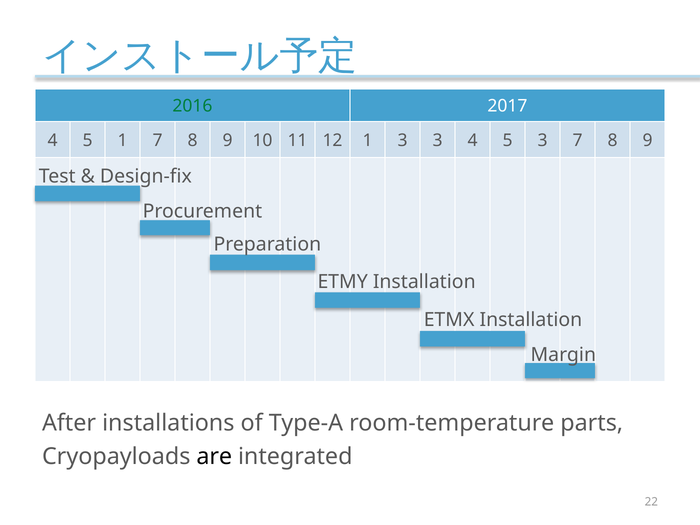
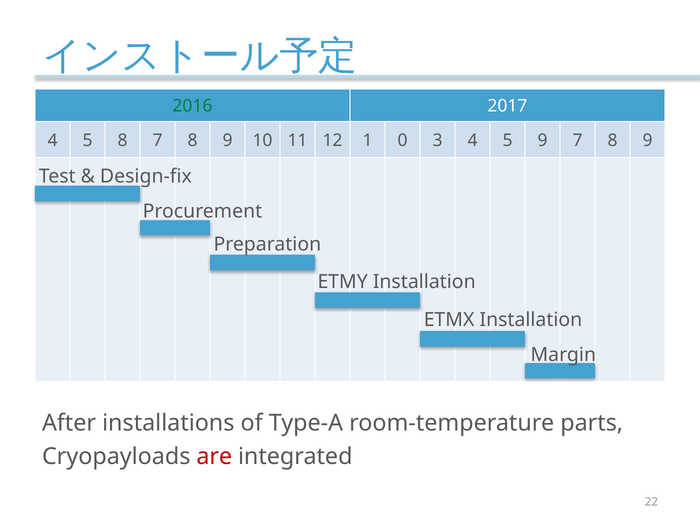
5 1: 1 -> 8 (123, 141)
1 3: 3 -> 0 (403, 141)
5 3: 3 -> 9 (543, 141)
are colour: black -> red (214, 457)
